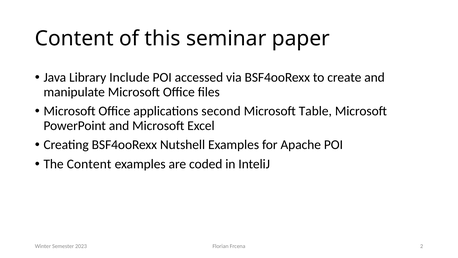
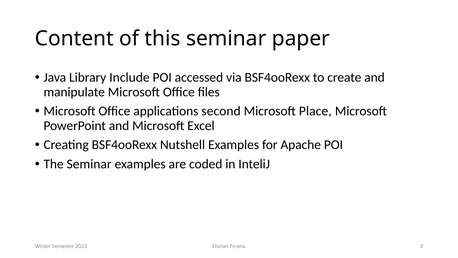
Table: Table -> Place (315, 111)
The Content: Content -> Seminar (89, 164)
